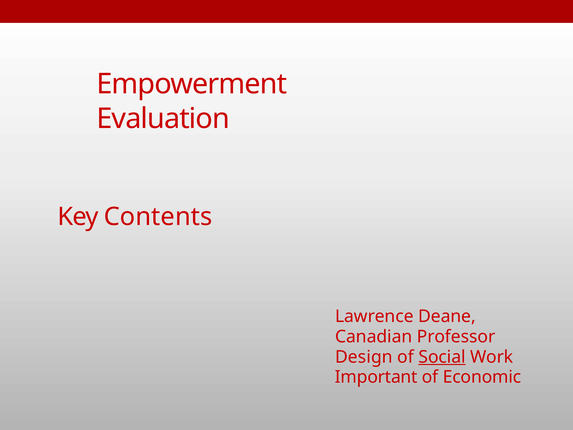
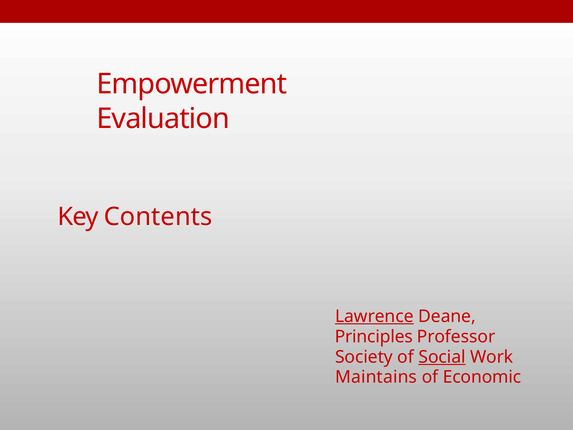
Lawrence underline: none -> present (374, 316)
Canadian: Canadian -> Principles (374, 336)
Design: Design -> Society (364, 357)
Important: Important -> Maintains (376, 377)
